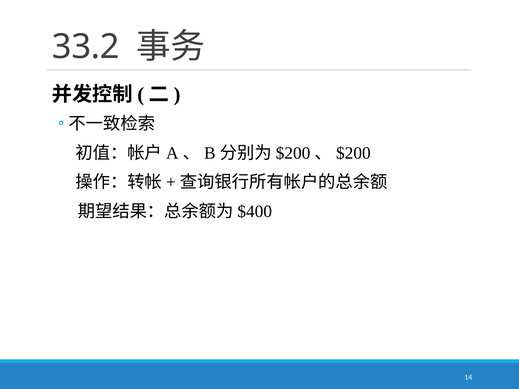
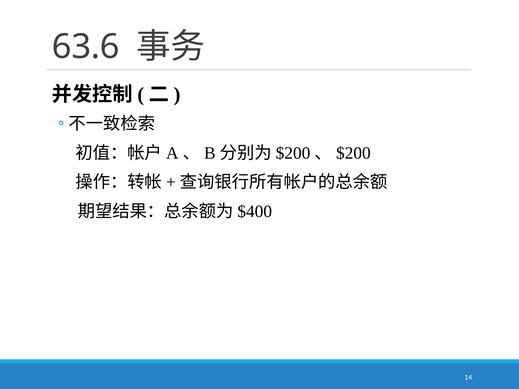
33.2: 33.2 -> 63.6 (86, 47)
